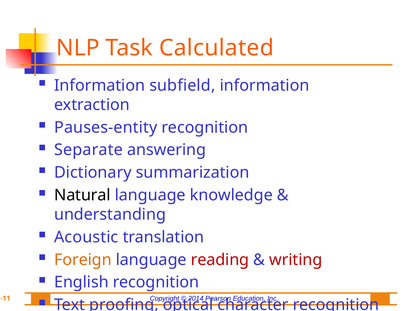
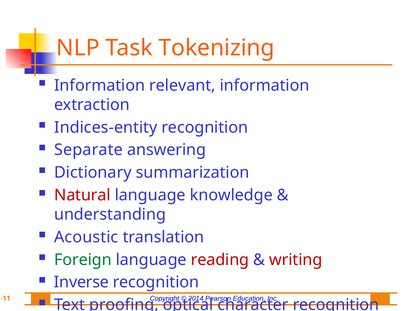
Calculated: Calculated -> Tokenizing (217, 48)
subfield: subfield -> relevant (182, 85)
Pauses-entity: Pauses-entity -> Indices-entity (106, 127)
Natural colour: black -> red (82, 195)
Foreign colour: orange -> green (83, 259)
English: English -> Inverse (81, 282)
